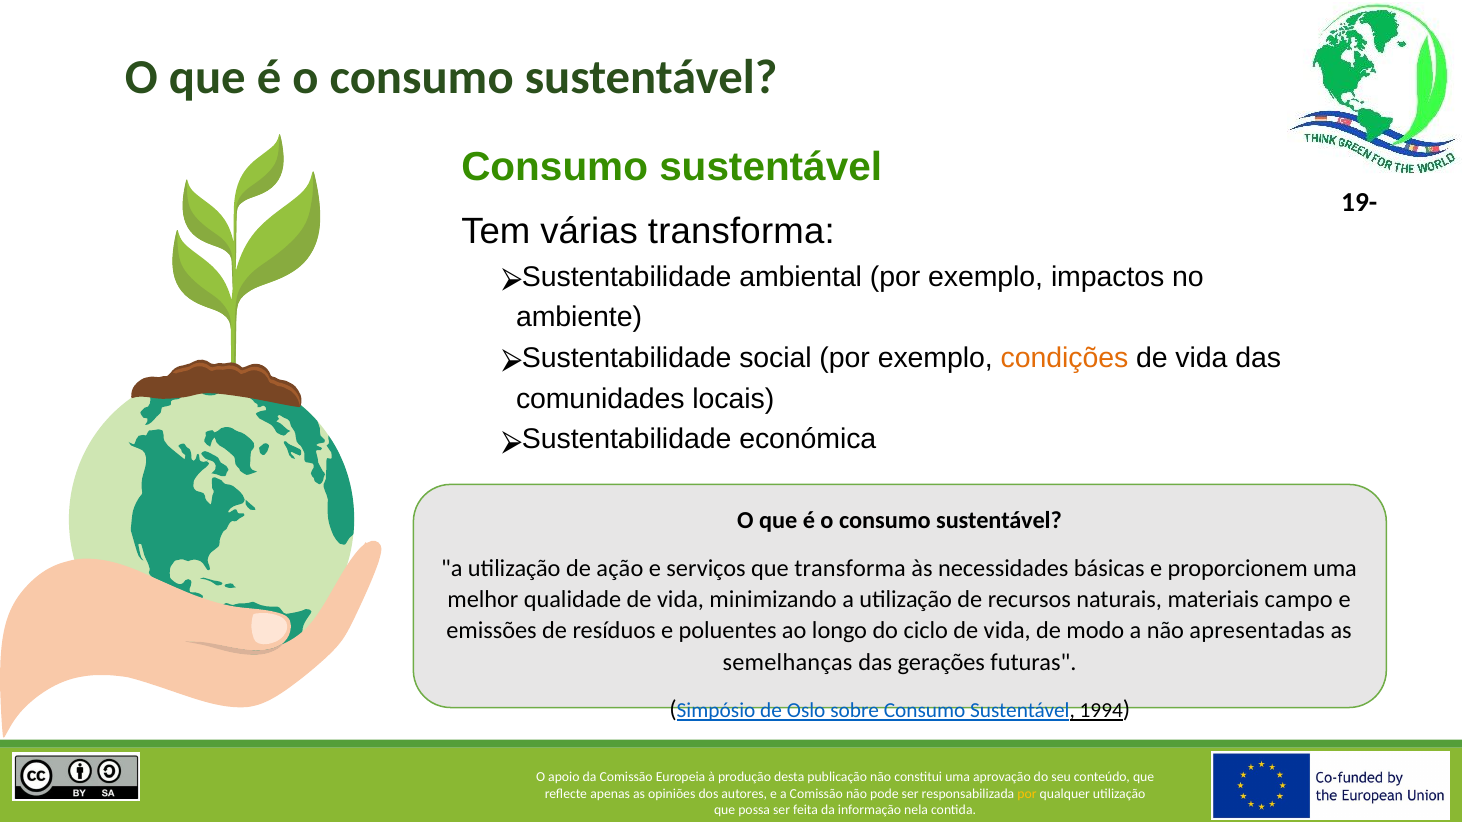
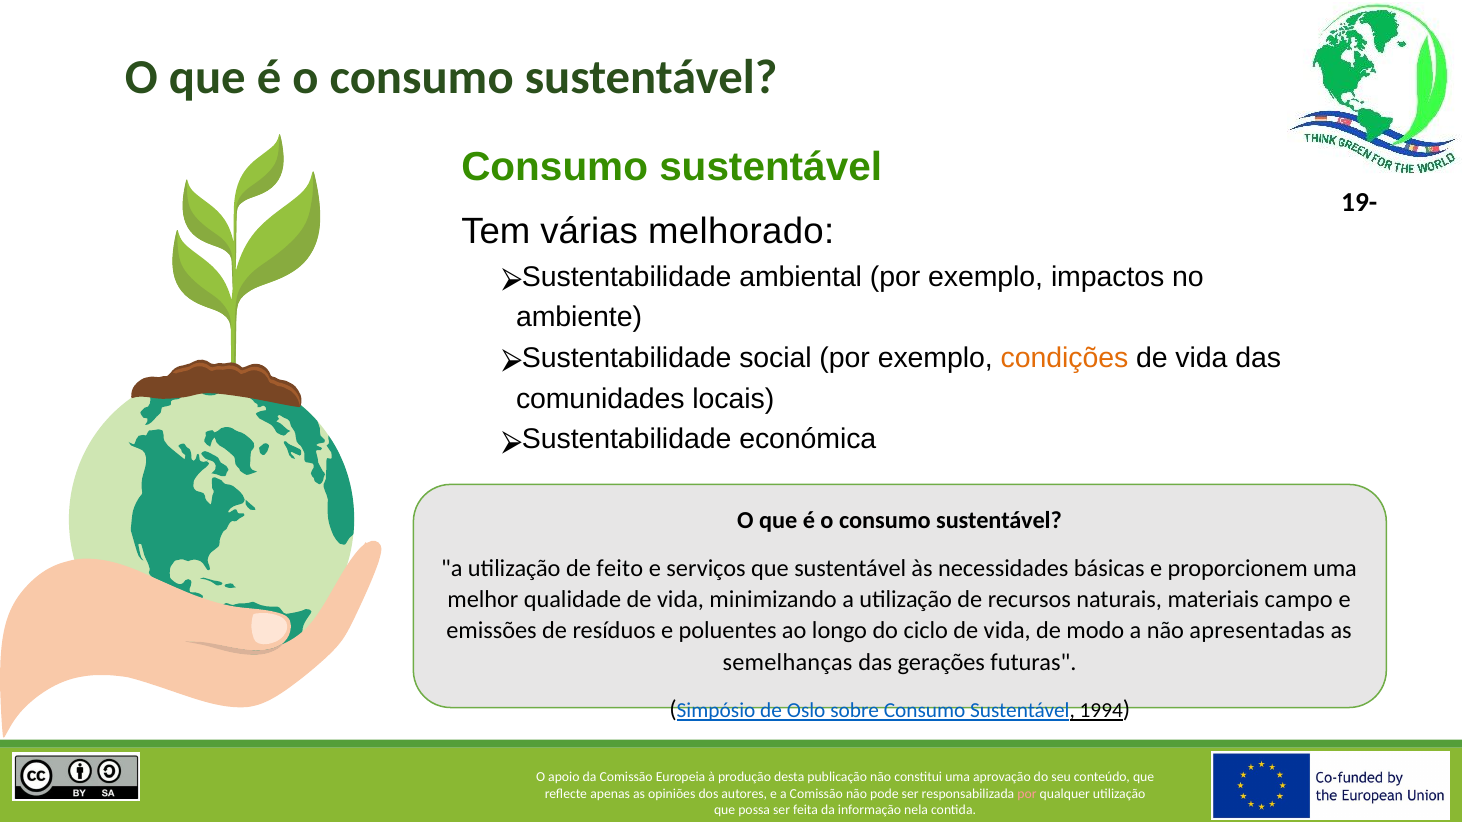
várias transforma: transforma -> melhorado (741, 232)
ação: ação -> feito (620, 569)
que transforma: transforma -> sustentável (850, 569)
por colour: yellow -> pink (1027, 794)
